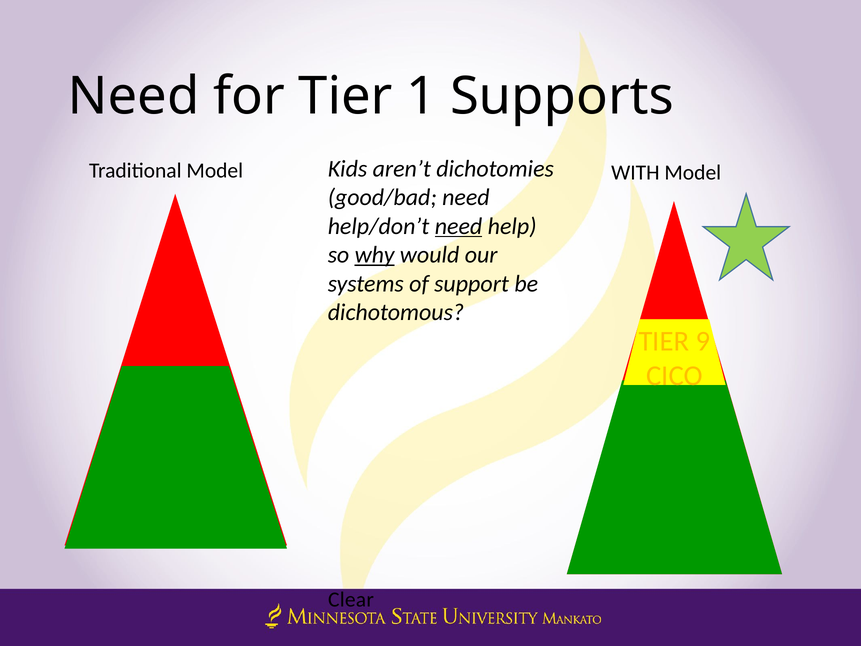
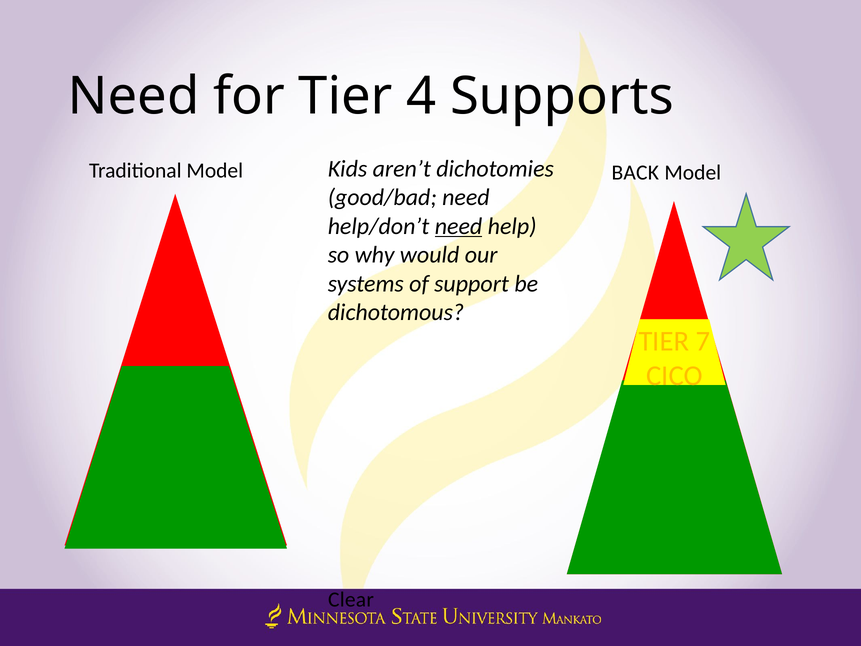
1: 1 -> 4 (421, 96)
WITH: WITH -> BACK (635, 172)
why underline: present -> none (375, 255)
9: 9 -> 7 (703, 341)
